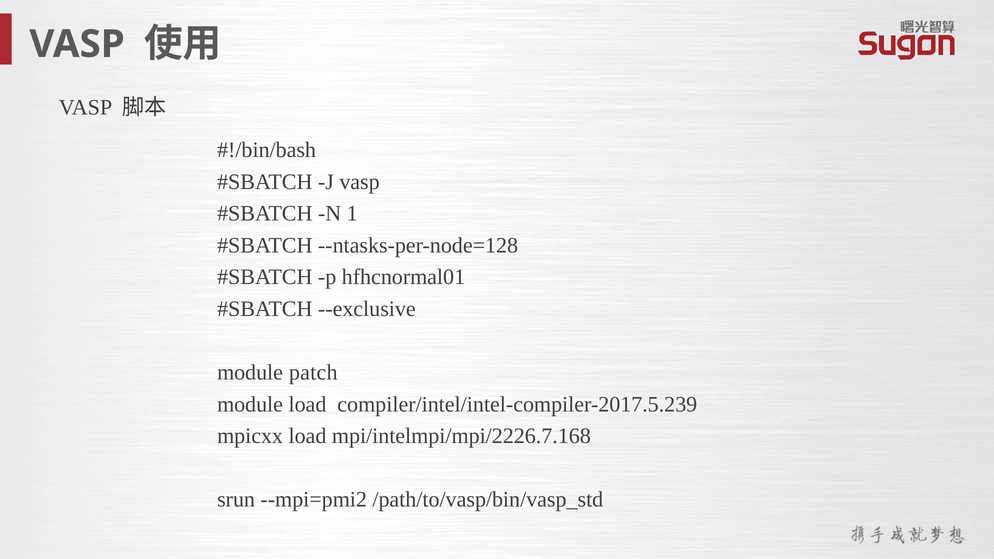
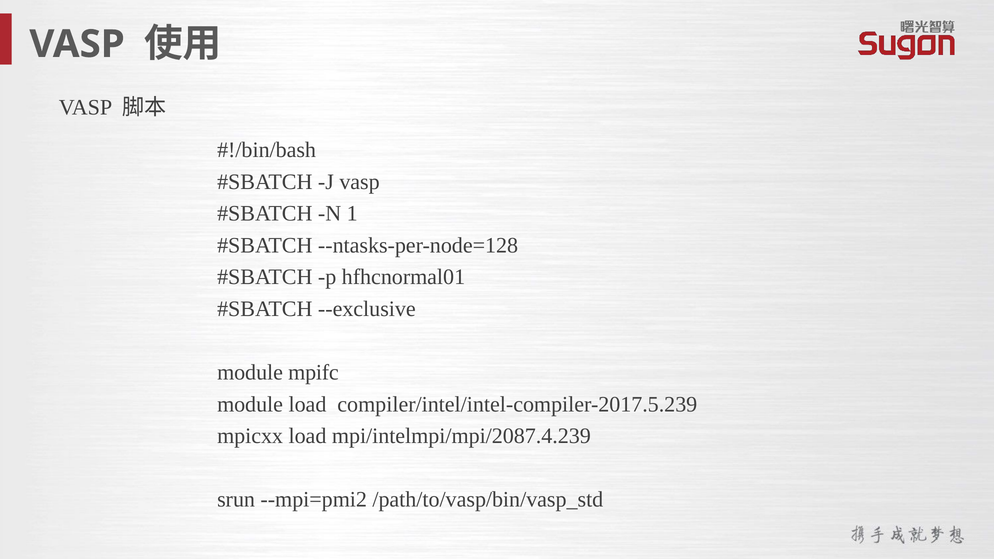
patch: patch -> mpifc (313, 373)
mpi/intelmpi/mpi/2226.7.168: mpi/intelmpi/mpi/2226.7.168 -> mpi/intelmpi/mpi/2087.4.239 (461, 436)
